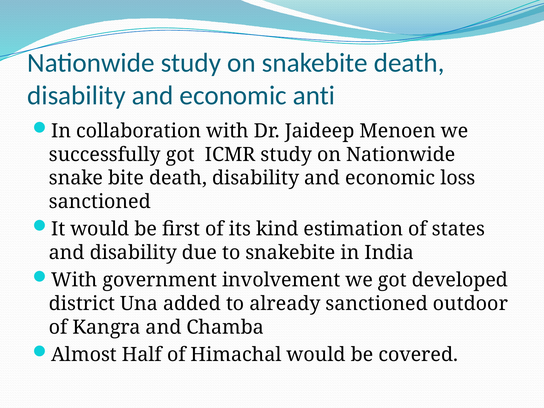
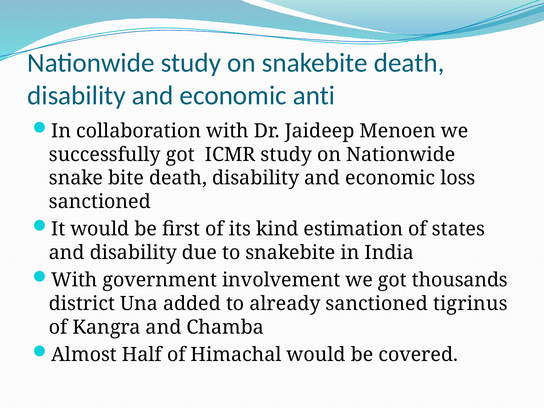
developed: developed -> thousands (460, 280)
outdoor: outdoor -> tigrinus (470, 304)
